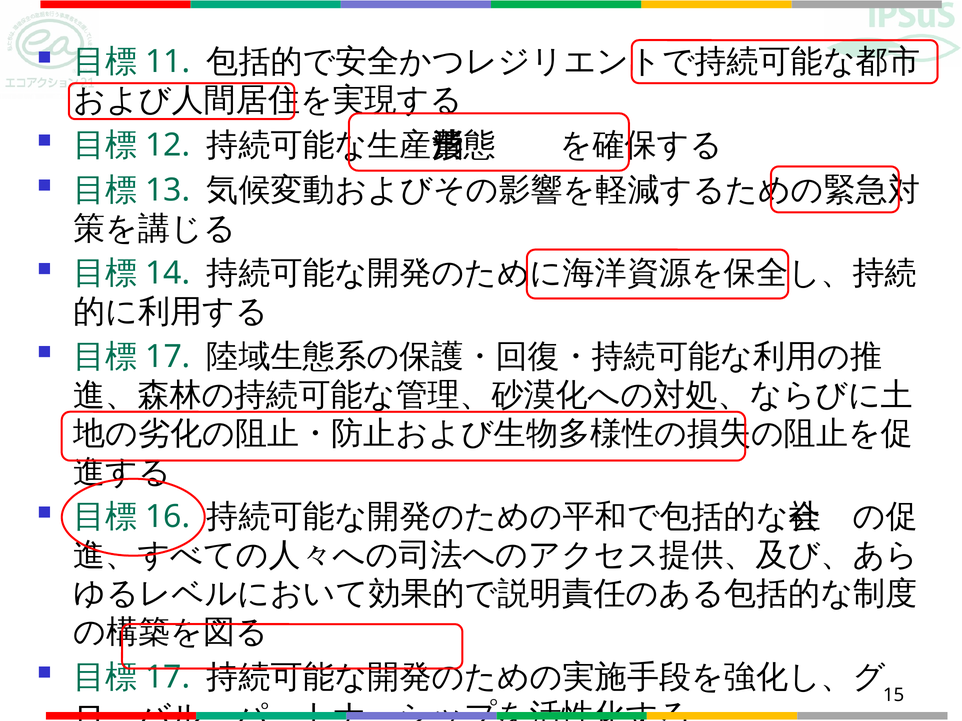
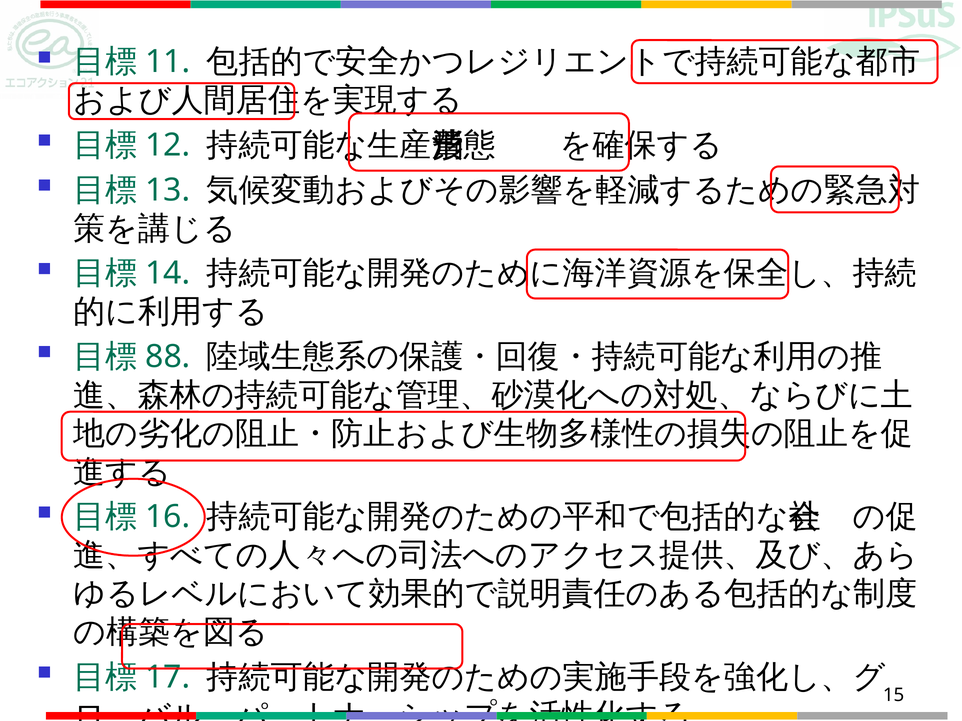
17: 17 -> 88 (168, 357)
